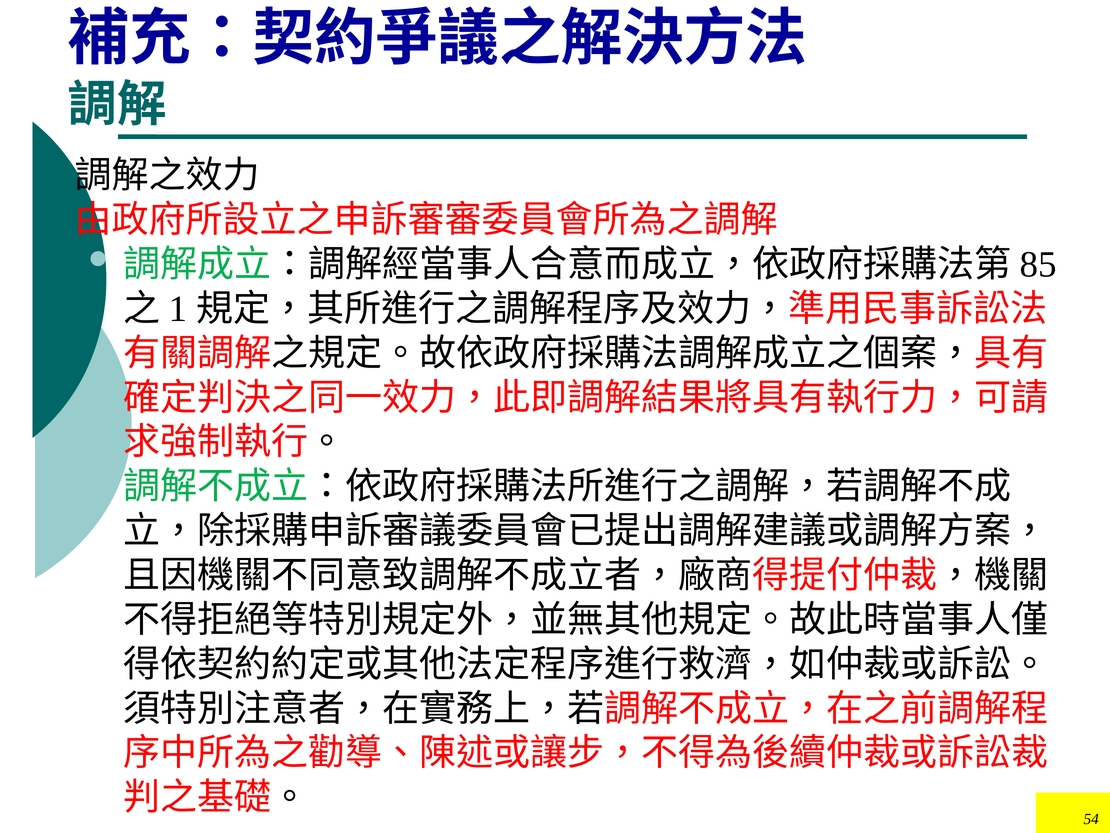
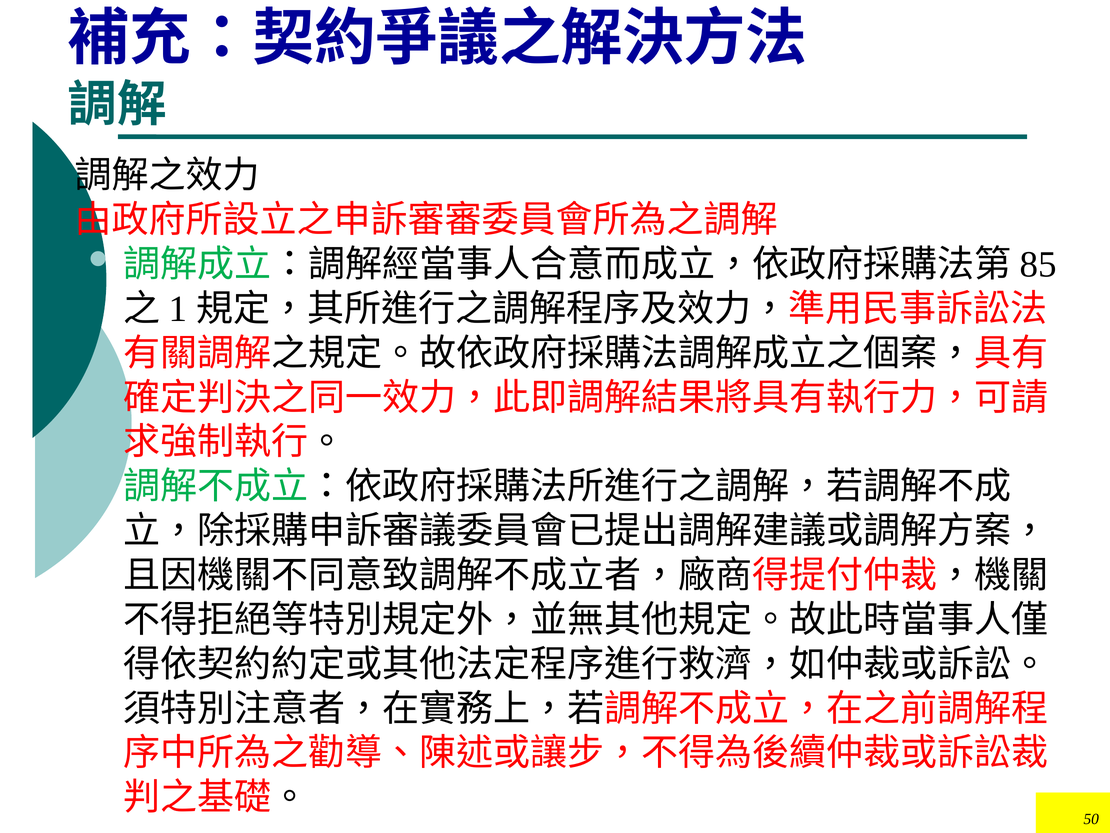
54: 54 -> 50 (1091, 819)
